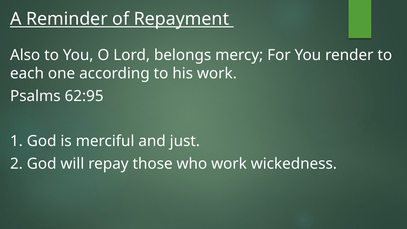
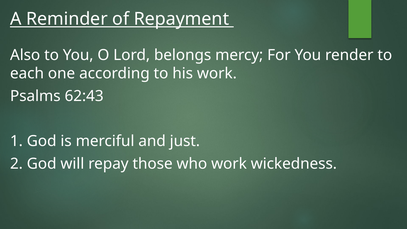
62:95: 62:95 -> 62:43 (84, 96)
